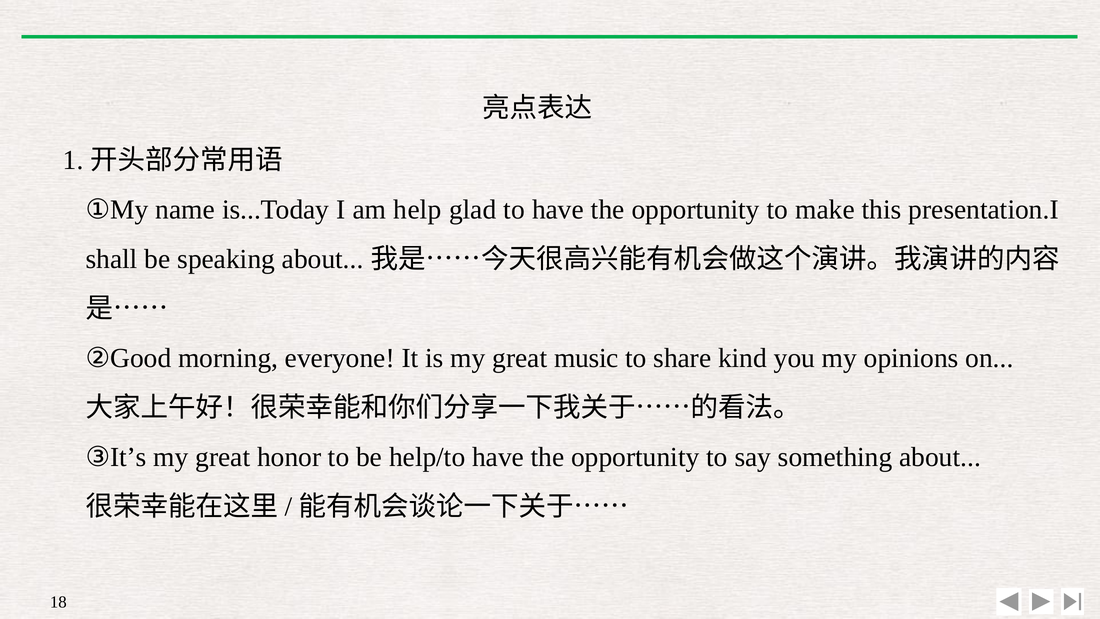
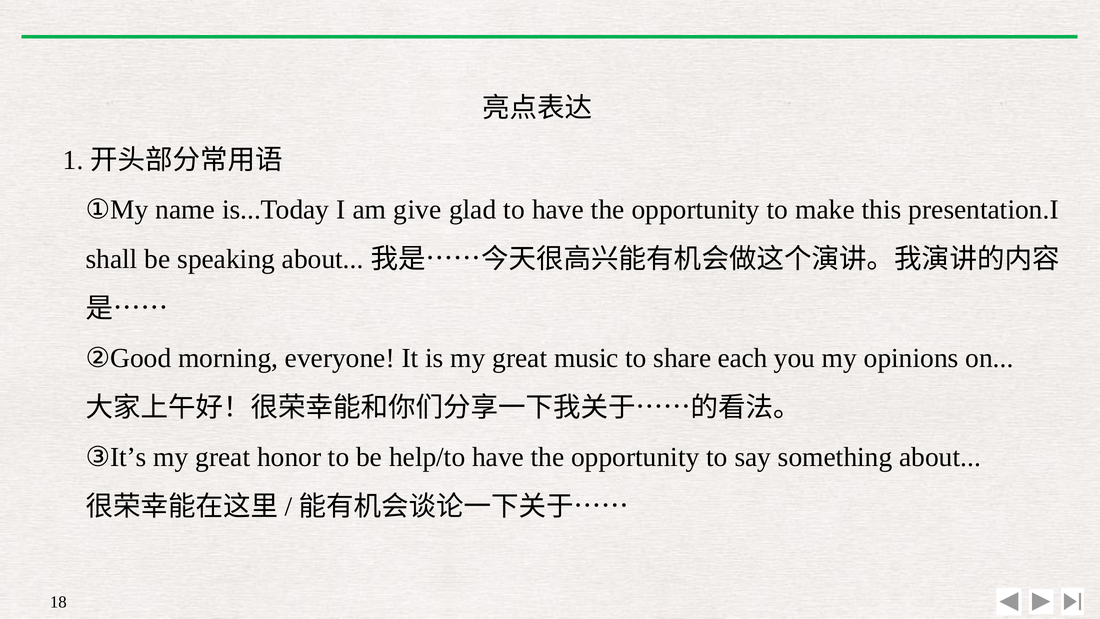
help: help -> give (418, 210)
kind: kind -> each (743, 358)
